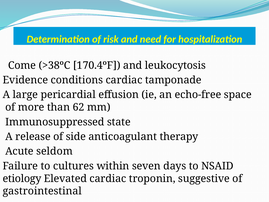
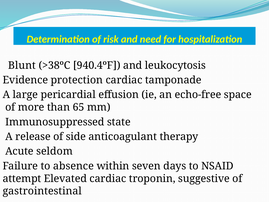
Come: Come -> Blunt (22, 65)
170.4ºF: 170.4ºF -> 940.4ºF (97, 65)
conditions: conditions -> protection (77, 80)
62: 62 -> 65 (79, 107)
cultures: cultures -> absence (73, 166)
etiology: etiology -> attempt (22, 178)
